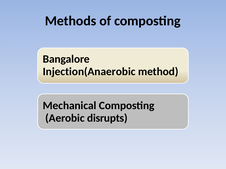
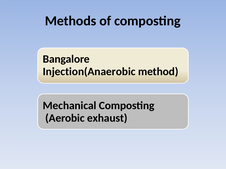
disrupts: disrupts -> exhaust (107, 118)
